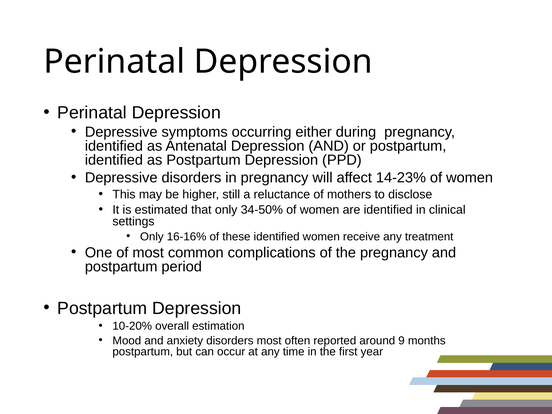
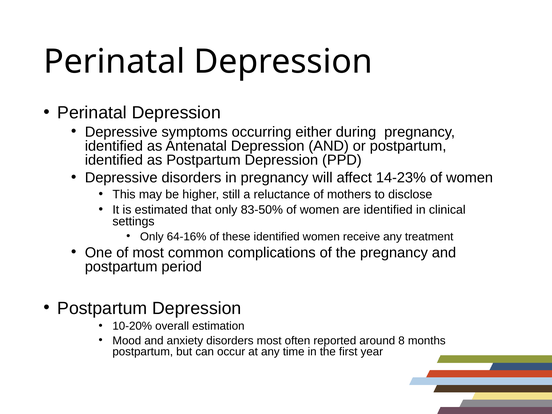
34-50%: 34-50% -> 83-50% (262, 210)
16-16%: 16-16% -> 64-16% (187, 237)
9: 9 -> 8 (402, 341)
